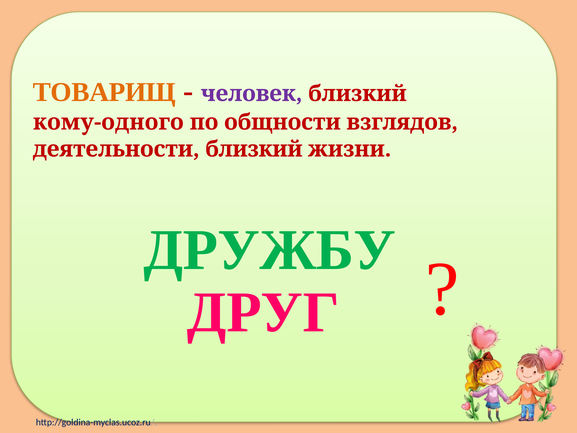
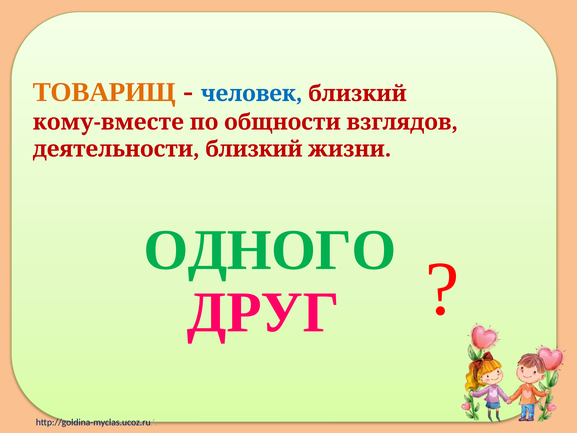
человек colour: purple -> blue (252, 94)
кому-одного: кому-одного -> кому-вместе (108, 122)
ДРУЖБУ: ДРУЖБУ -> ОДНОГО (270, 250)
